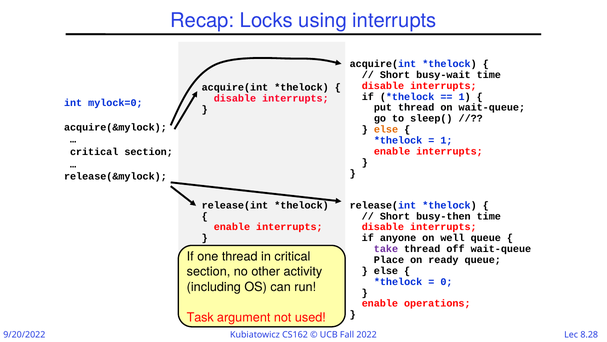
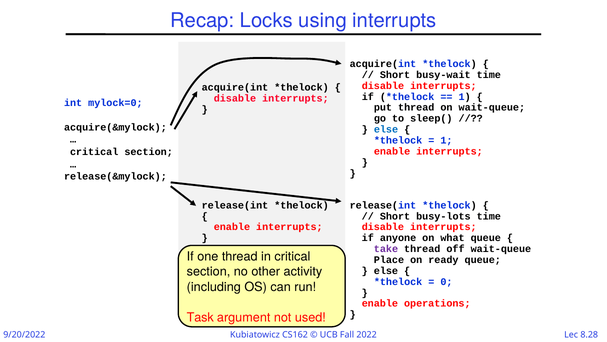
else colour: orange -> blue (386, 129)
busy-then: busy-then -> busy-lots (443, 216)
well: well -> what (453, 238)
